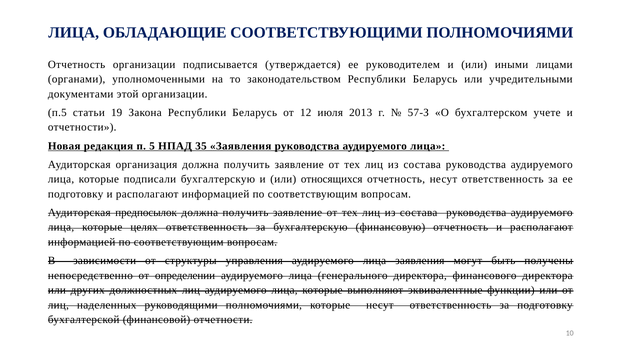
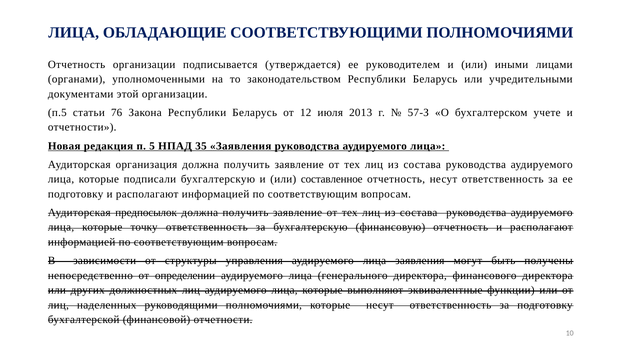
19: 19 -> 76 (117, 113)
относящихся: относящихся -> составленное (332, 179)
целях: целях -> точку (144, 228)
